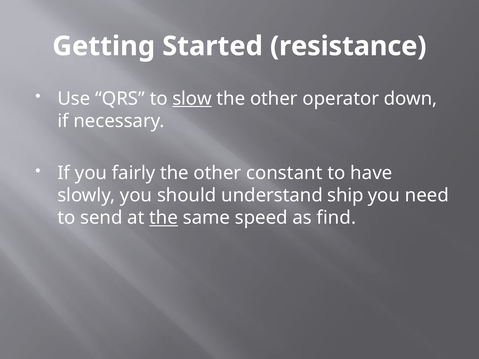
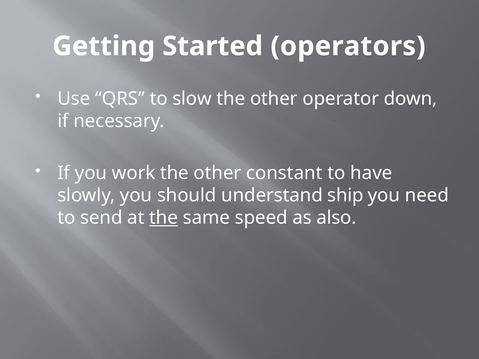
resistance: resistance -> operators (348, 46)
slow underline: present -> none (192, 99)
fairly: fairly -> work (134, 173)
find: find -> also (336, 218)
